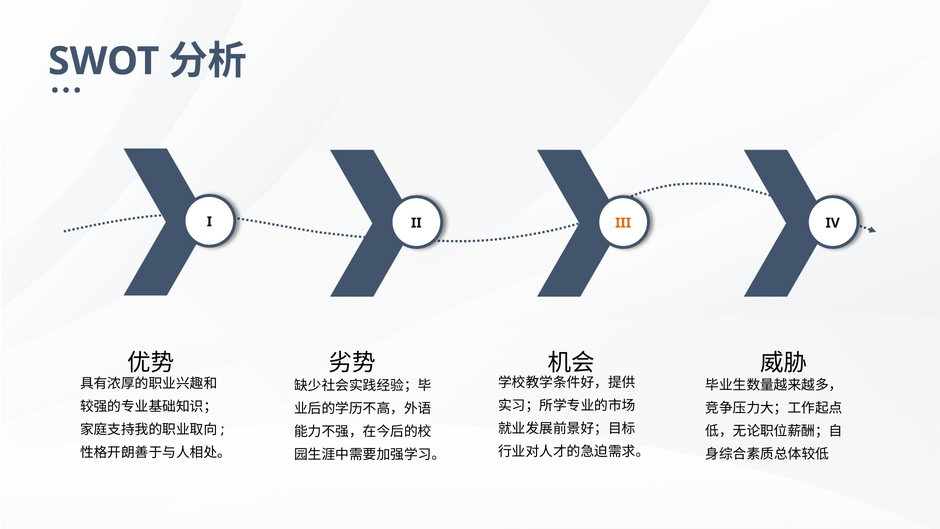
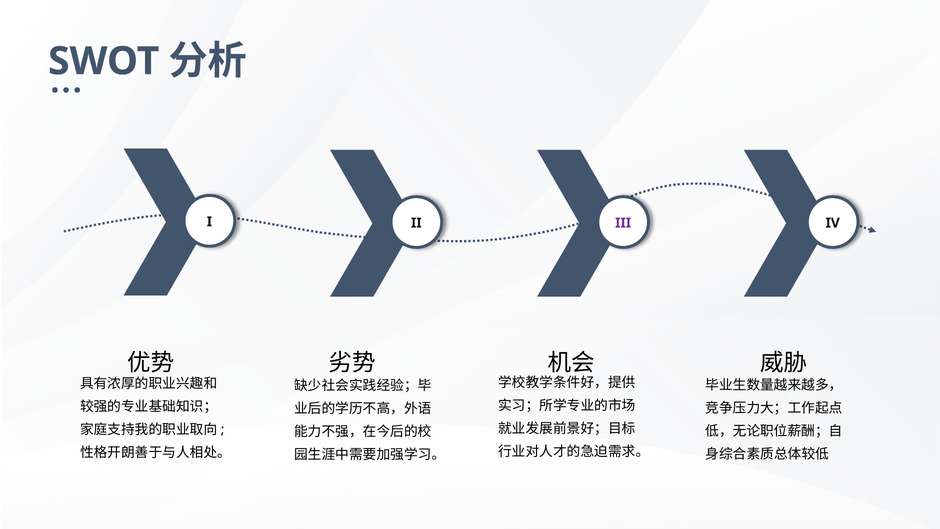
III colour: orange -> purple (623, 223)
